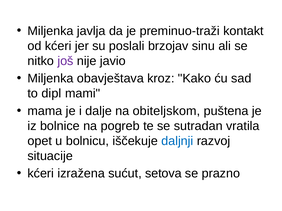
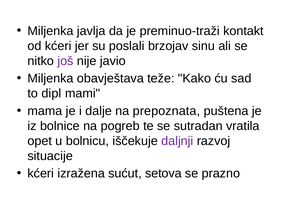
kroz: kroz -> teže (161, 79)
obiteljskom: obiteljskom -> prepoznata (166, 111)
daljnji colour: blue -> purple (177, 141)
